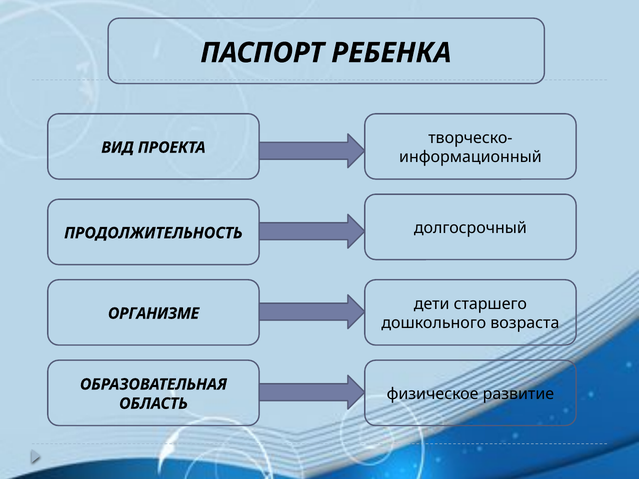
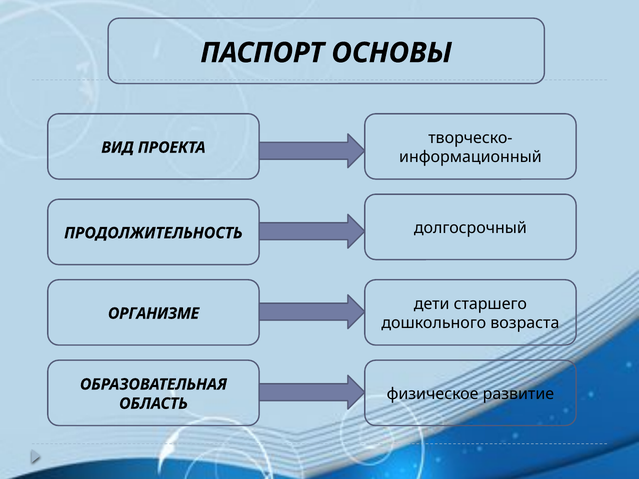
РЕБЕНКА: РЕБЕНКА -> ОСНОВЫ (391, 53)
